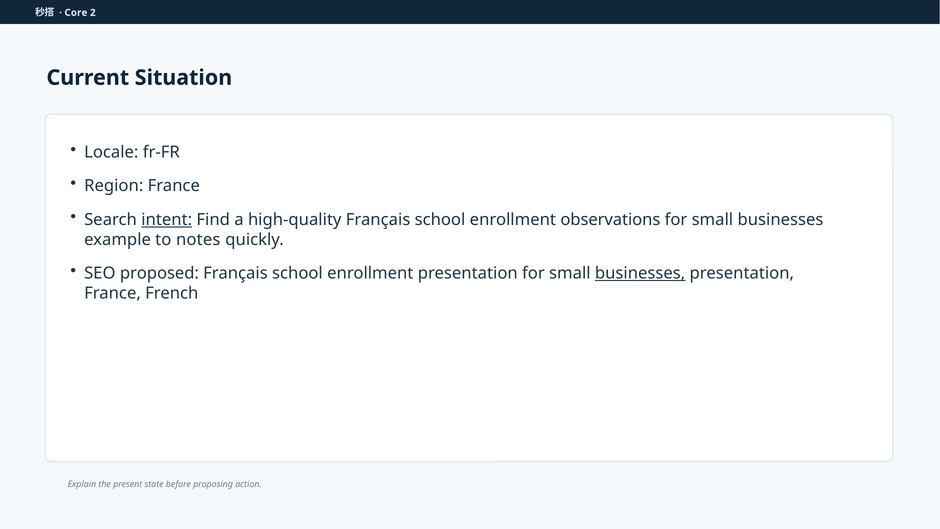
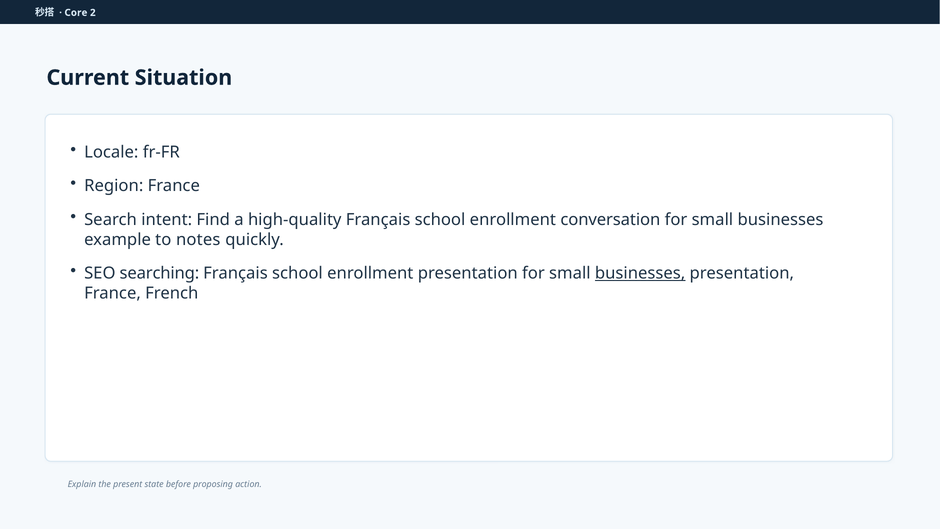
intent underline: present -> none (167, 220)
observations: observations -> conversation (610, 220)
proposed: proposed -> searching (159, 273)
